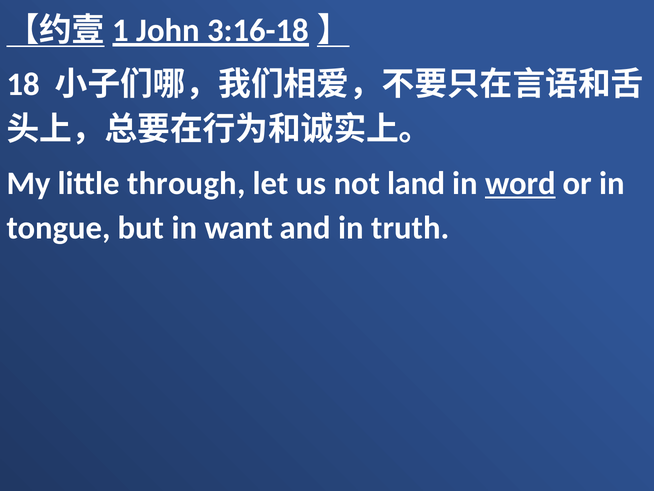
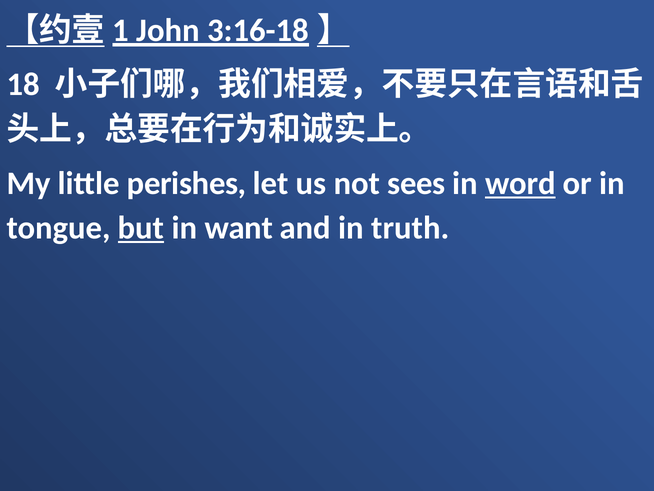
through: through -> perishes (187, 183)
land: land -> sees (416, 183)
but underline: none -> present (141, 228)
